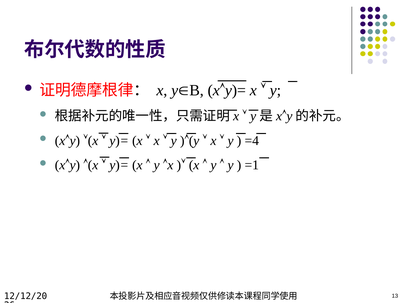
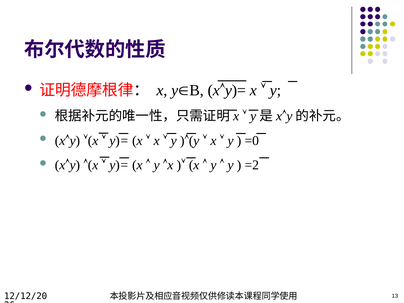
=4: =4 -> =0 (252, 141)
=1: =1 -> =2 (252, 165)
